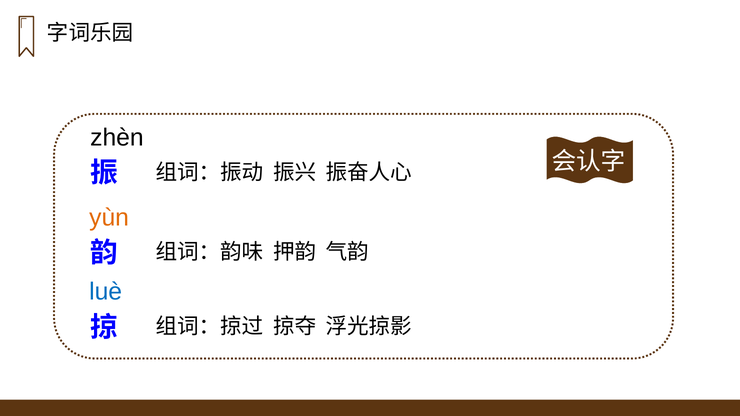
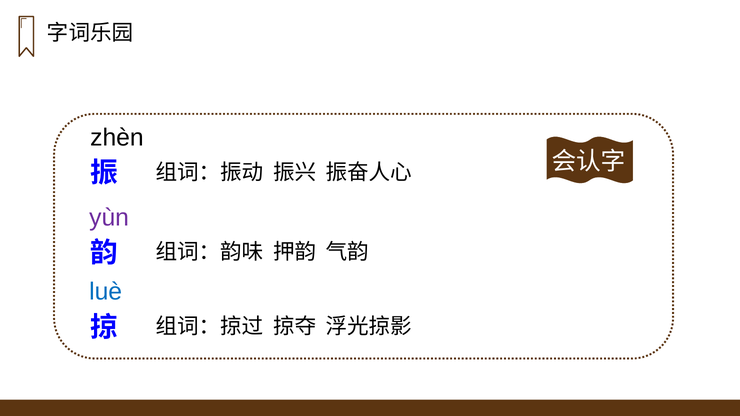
yùn colour: orange -> purple (109, 218)
